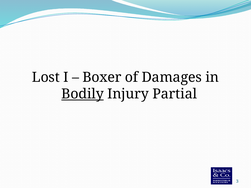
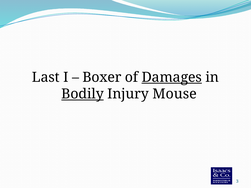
Lost: Lost -> Last (46, 77)
Damages underline: none -> present (172, 77)
Partial: Partial -> Mouse (175, 94)
